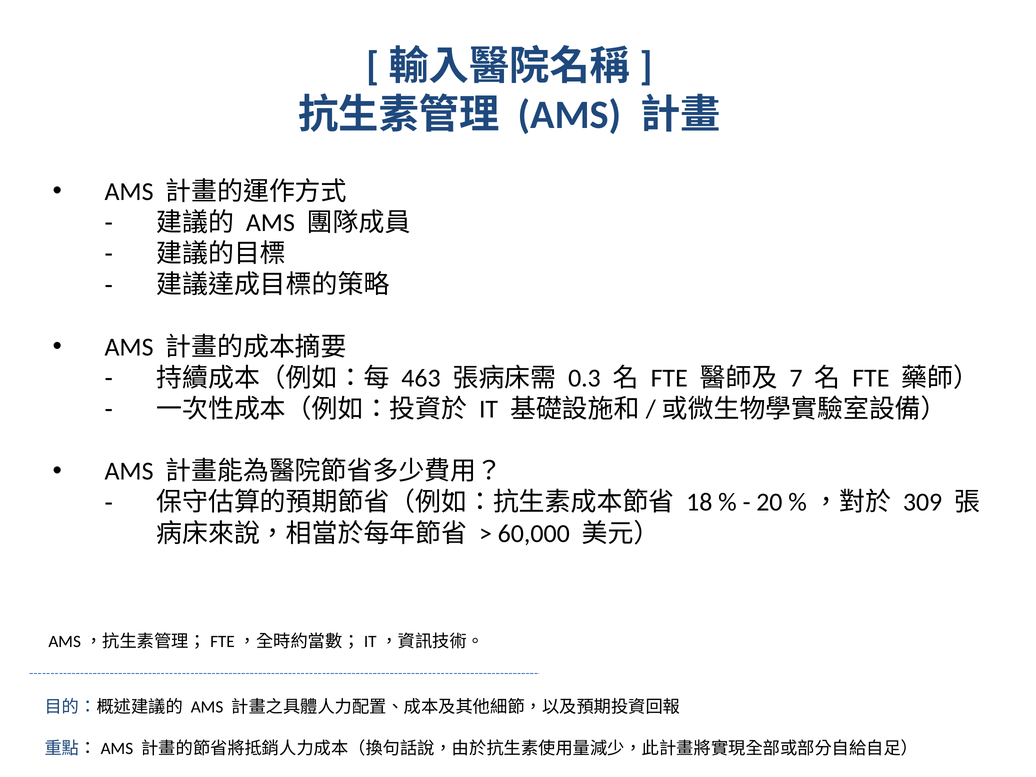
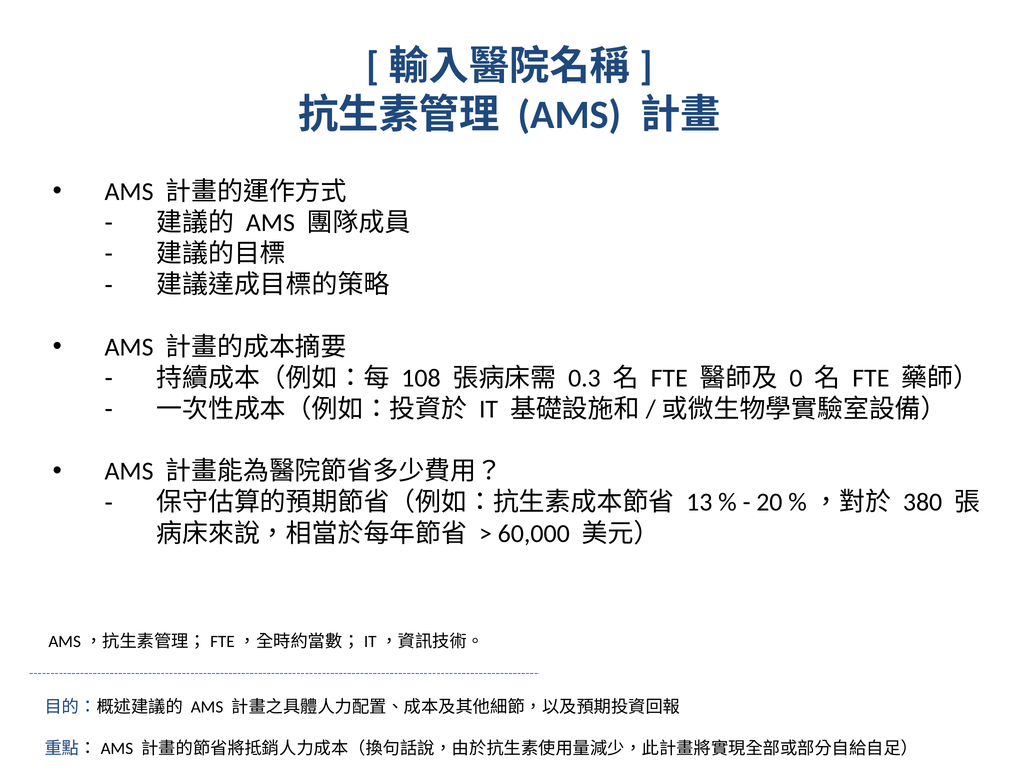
463: 463 -> 108 (421, 378)
7: 7 -> 0 (796, 378)
18: 18 -> 13 (699, 502)
309: 309 -> 380 (923, 502)
